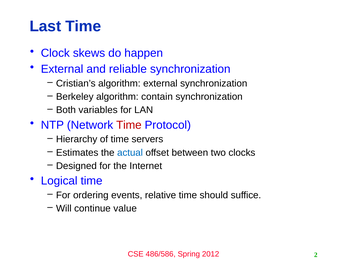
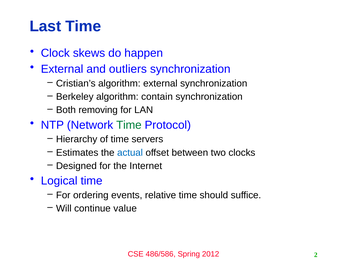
reliable: reliable -> outliers (128, 69)
variables: variables -> removing (98, 110)
Time colour: red -> green (129, 125)
